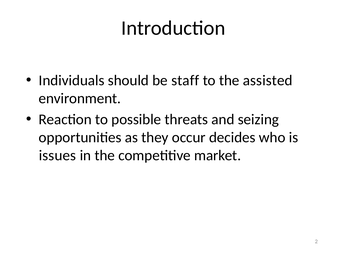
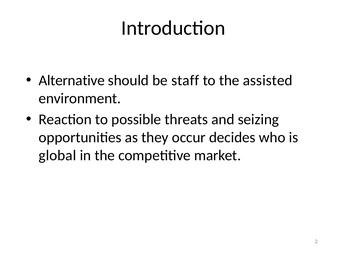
Individuals: Individuals -> Alternative (72, 81)
issues: issues -> global (57, 156)
